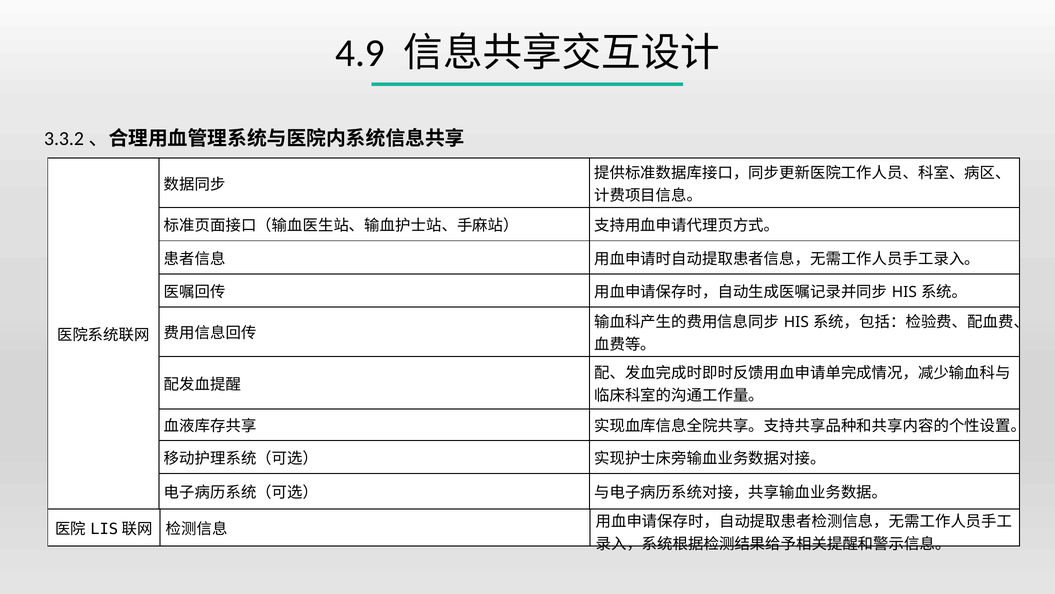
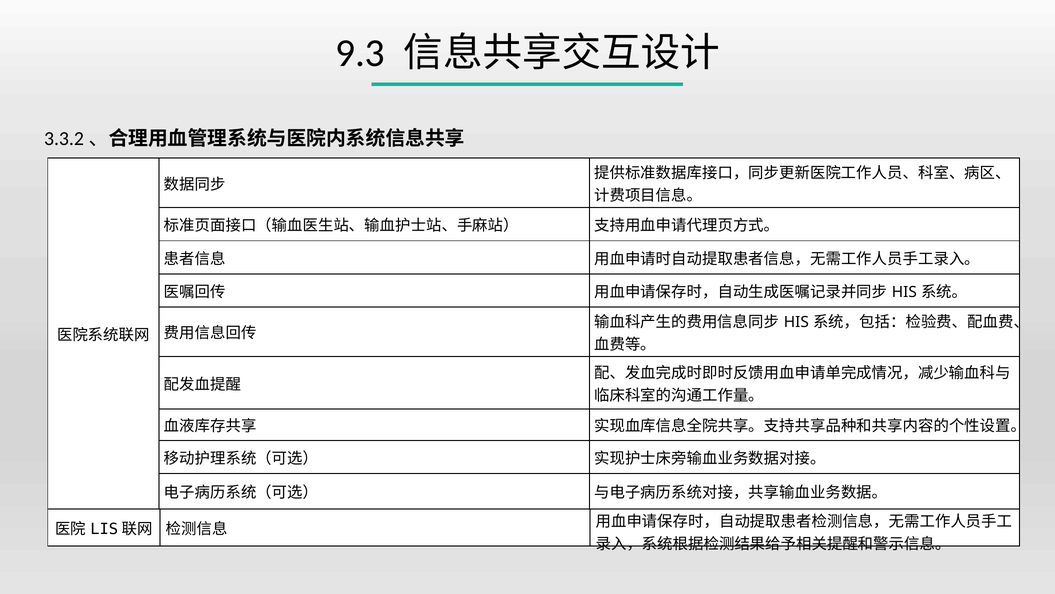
4.9: 4.9 -> 9.3 (360, 53)
